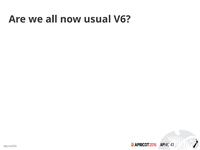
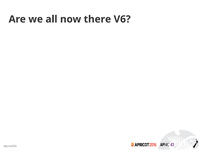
usual: usual -> there (97, 19)
